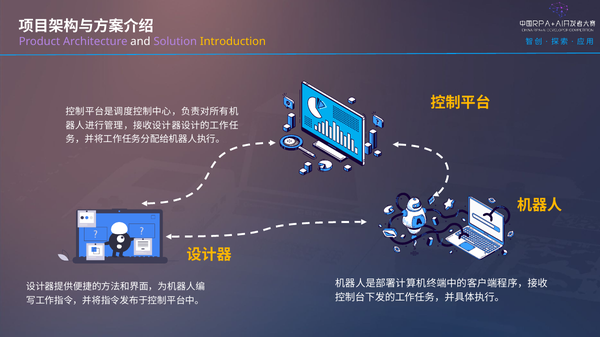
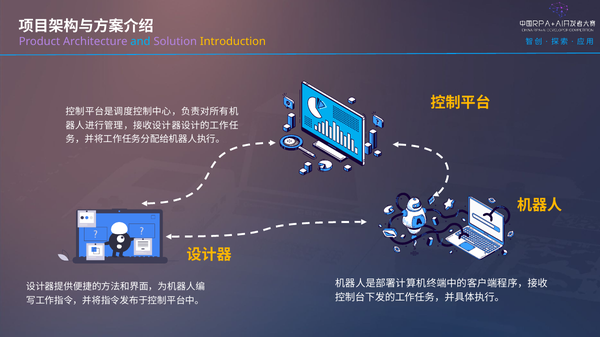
and colour: white -> light blue (140, 42)
